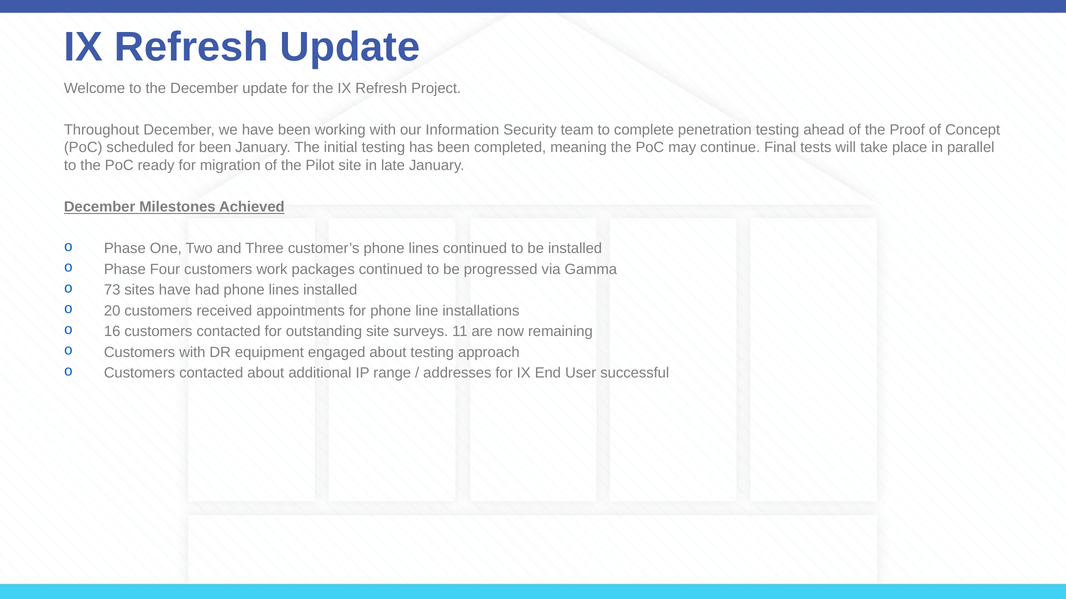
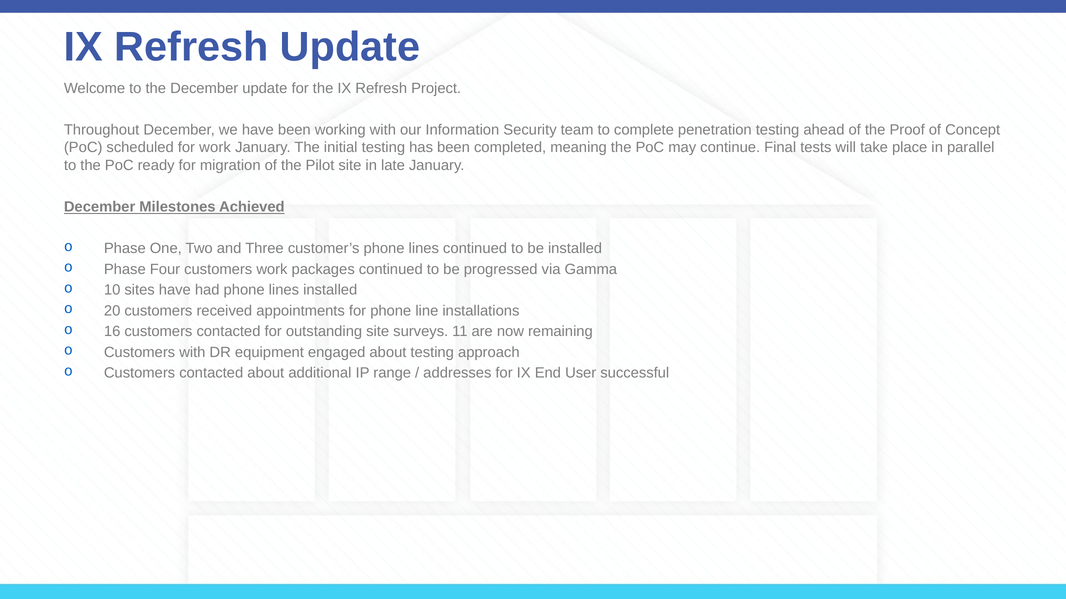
for been: been -> work (215, 148)
73: 73 -> 10 (112, 290)
